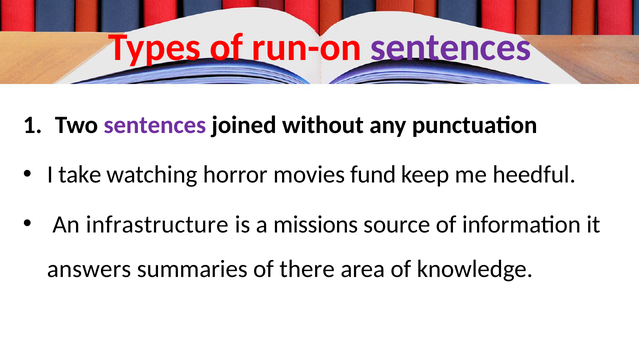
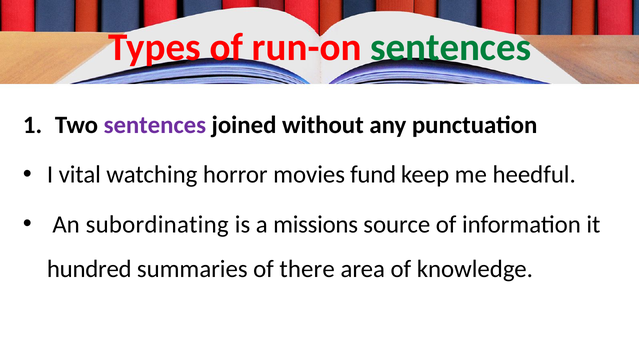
sentences colour: purple -> green (451, 47)
take: take -> vital (80, 174)
infrastructure: infrastructure -> subordinating (157, 224)
answers: answers -> hundred (89, 269)
